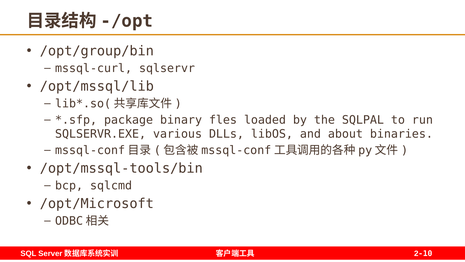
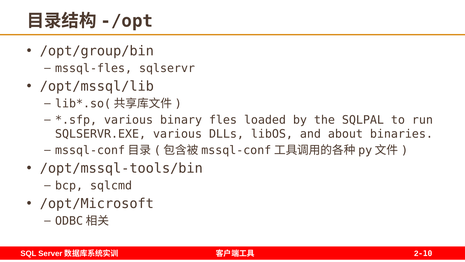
mssql-curl: mssql-curl -> mssql-fles (94, 68)
package: package -> various (129, 120)
